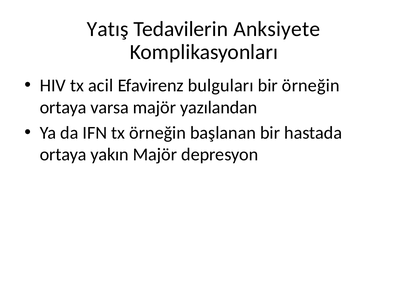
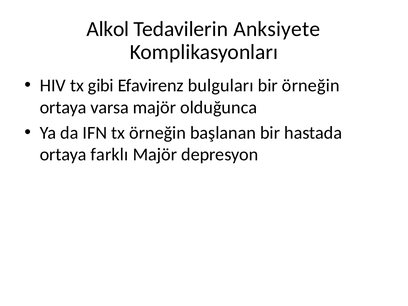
Yatış: Yatış -> Alkol (108, 29)
acil: acil -> gibi (101, 86)
yazılandan: yazılandan -> olduğunca (219, 107)
yakın: yakın -> farklı (110, 155)
